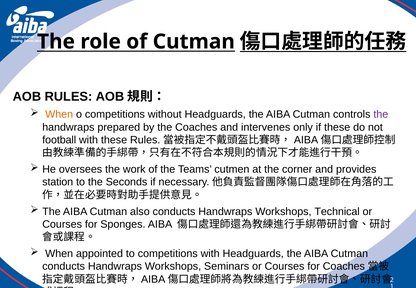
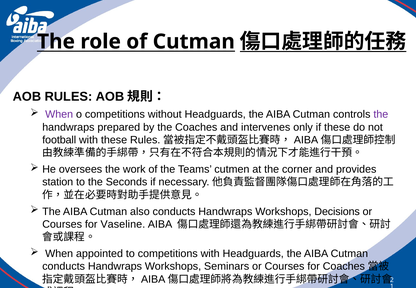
When colour: orange -> purple (59, 114)
Technical: Technical -> Decisions (337, 211)
Sponges: Sponges -> Vaseline (123, 224)
